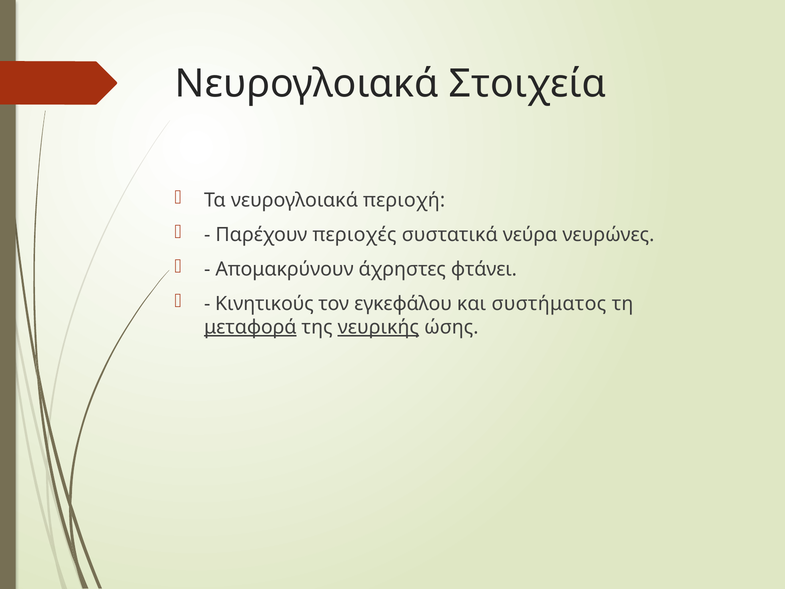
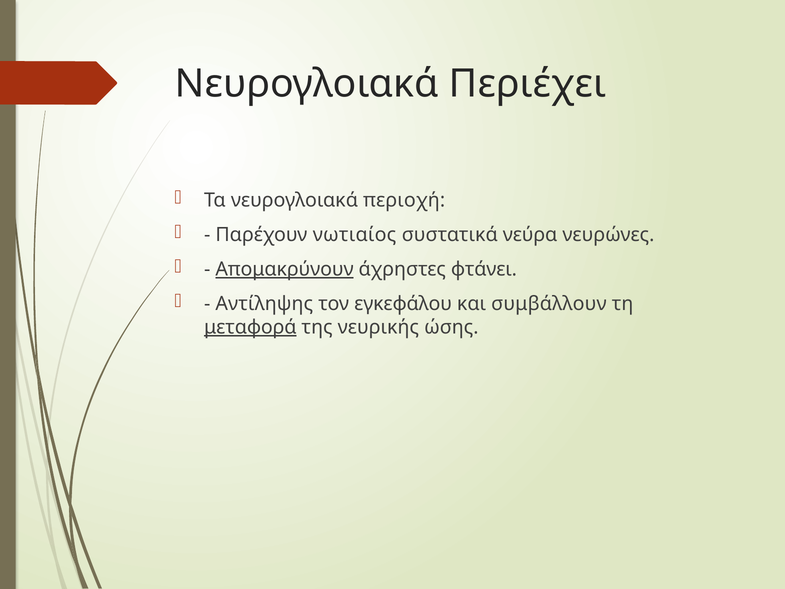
Στοιχεία: Στοιχεία -> Περιέχει (528, 84)
περιοχές: περιοχές -> νωτιαίος (355, 235)
Απομακρύνουν underline: none -> present (285, 269)
Κινητικούς: Κινητικούς -> Αντίληψης (264, 304)
συστήματος: συστήματος -> συμβάλλουν (549, 304)
νευρικής underline: present -> none (378, 327)
